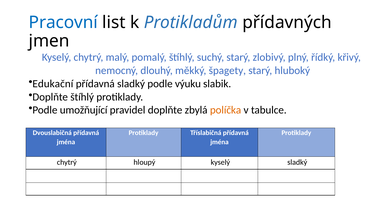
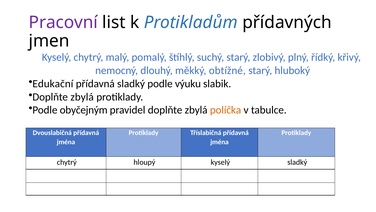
Pracovní colour: blue -> purple (63, 22)
špagety: špagety -> obtížné (227, 70)
štíhlý: štíhlý -> zbylá (82, 97)
umožňující: umožňující -> obyčejným (84, 110)
